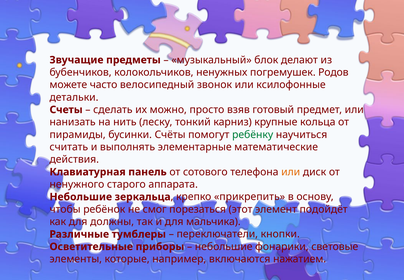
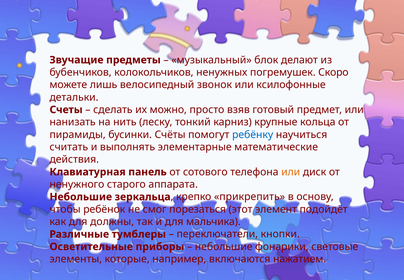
Родов: Родов -> Скоро (333, 72)
часто: часто -> лишь (104, 85)
ребёнку colour: green -> blue (253, 134)
